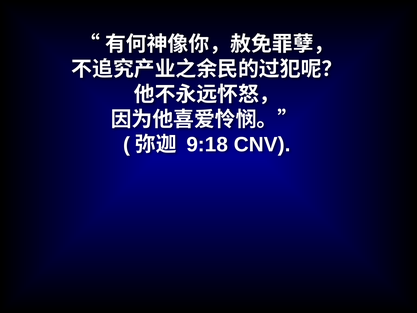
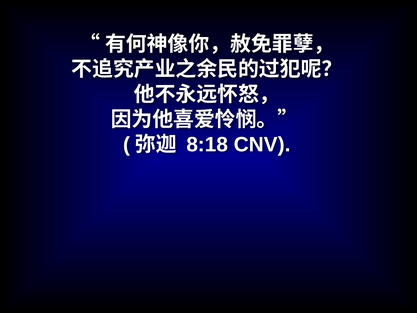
9:18: 9:18 -> 8:18 (207, 144)
